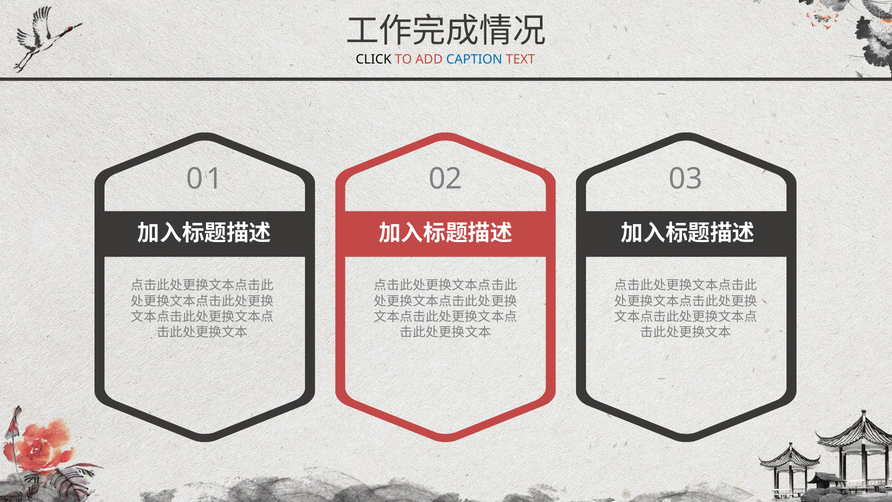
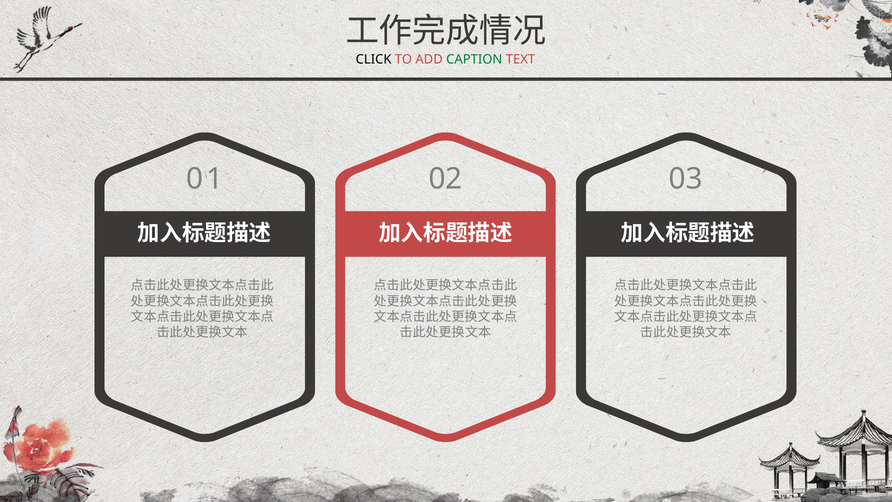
CAPTION colour: blue -> green (474, 59)
